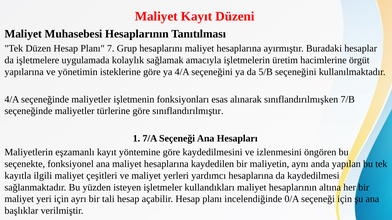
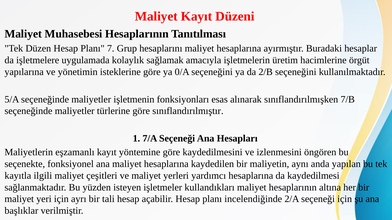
ya 4/A: 4/A -> 0/A (182, 72)
5/B: 5/B -> 2/B (266, 72)
4/A: 4/A -> 5/A (12, 100)
0/A: 0/A -> 2/A (292, 199)
